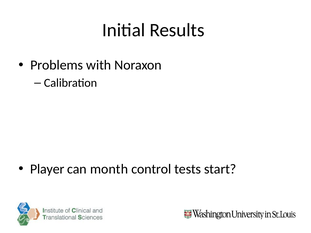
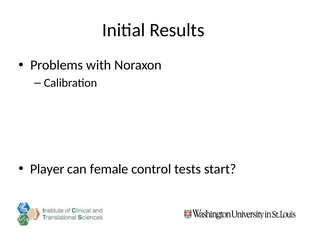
month: month -> female (109, 169)
